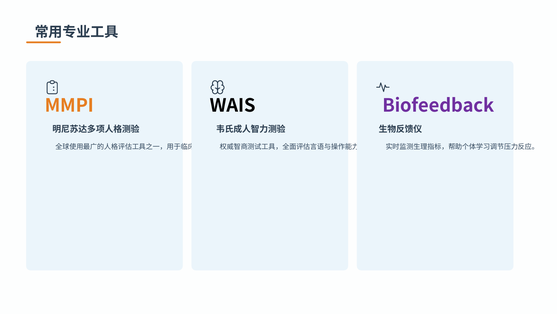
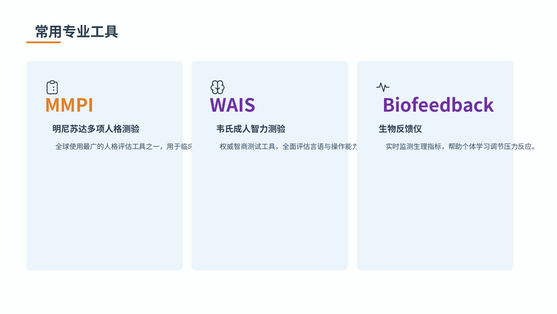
WAIS colour: black -> purple (233, 105)
